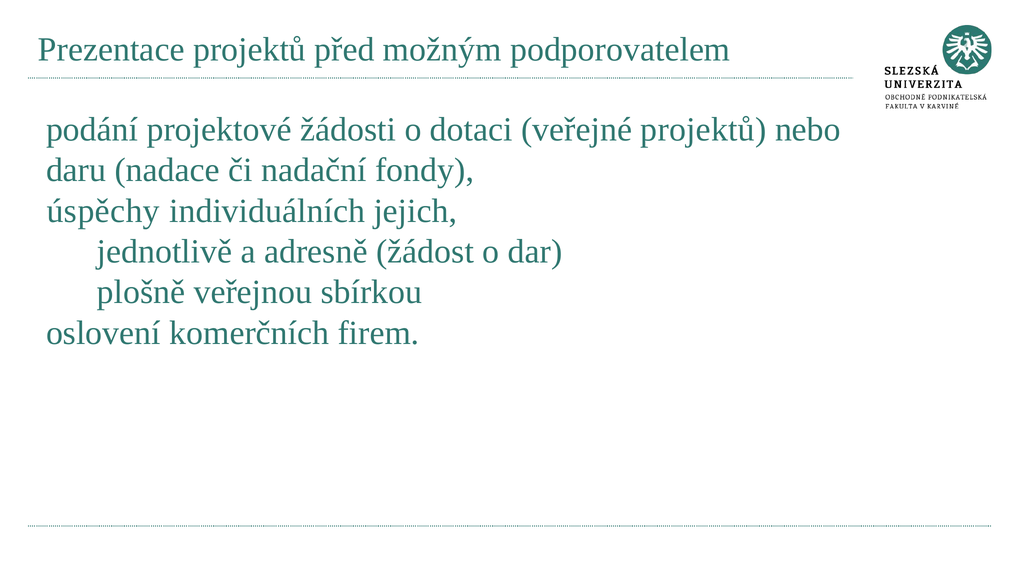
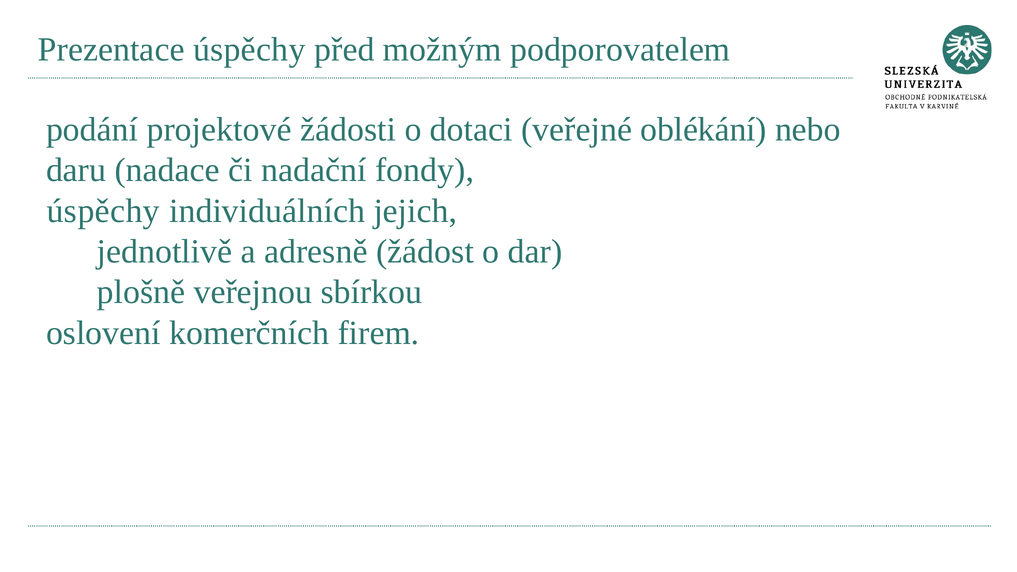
Prezentace projektů: projektů -> úspěchy (249, 49)
veřejné projektů: projektů -> oblékání (704, 130)
